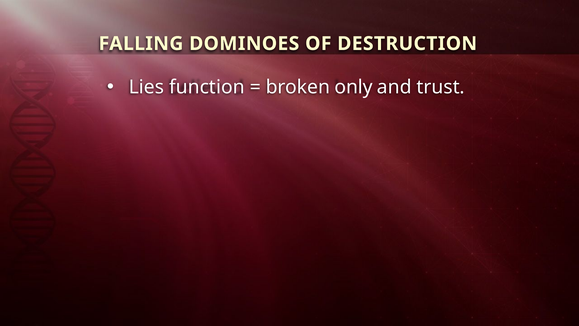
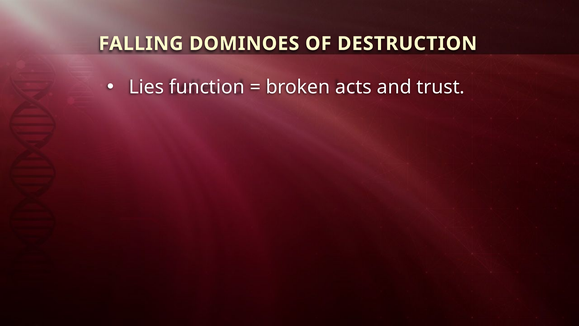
only: only -> acts (353, 87)
